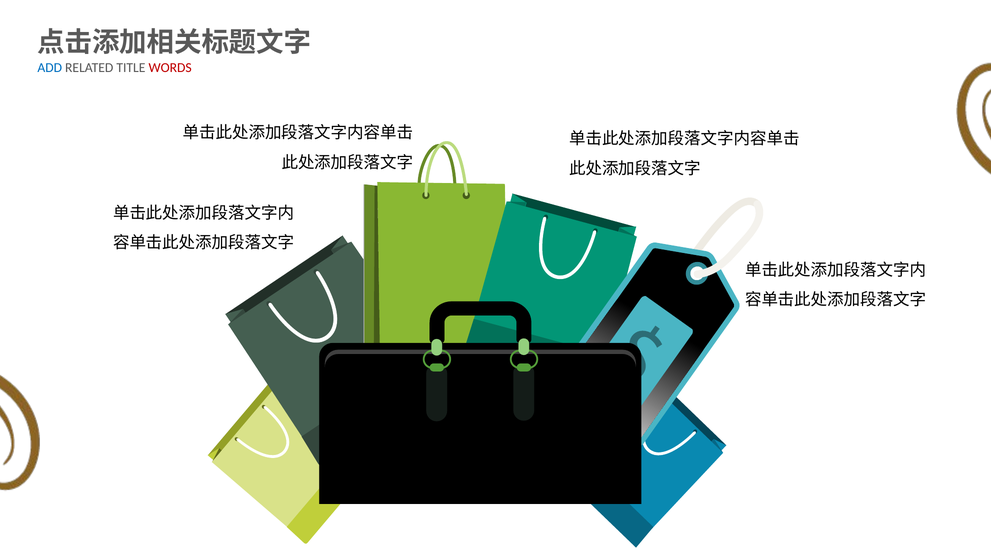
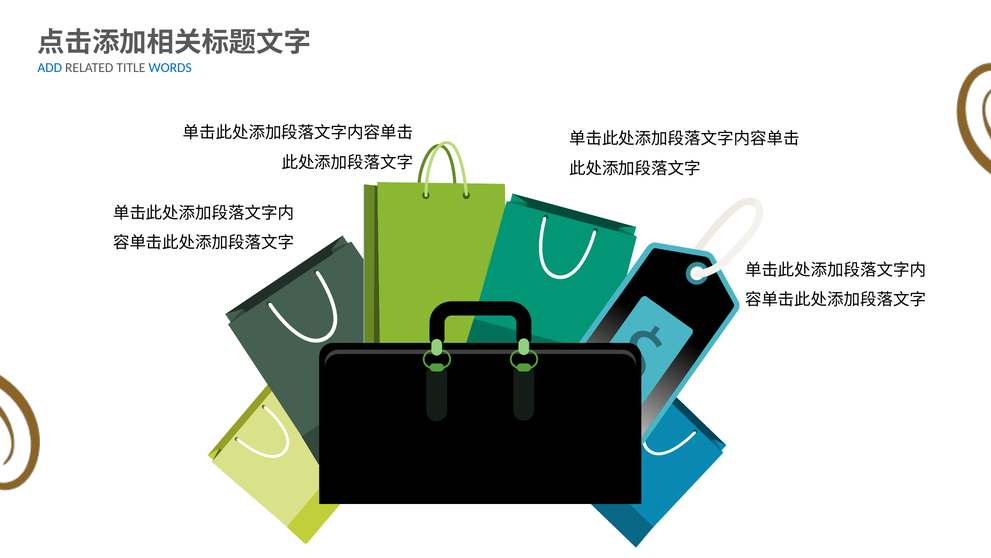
WORDS colour: red -> blue (170, 68)
